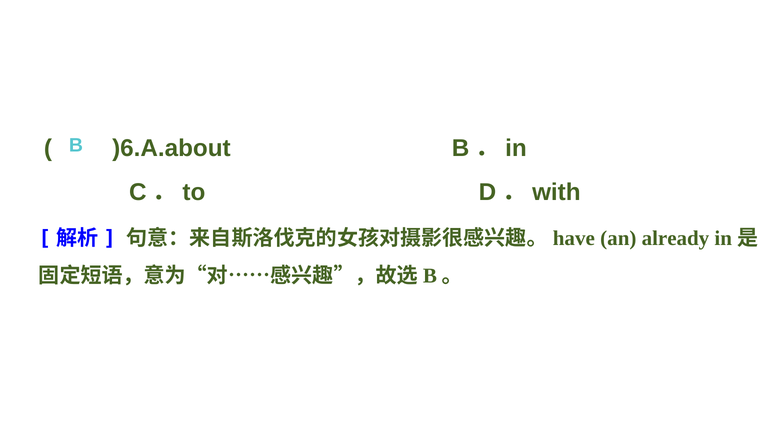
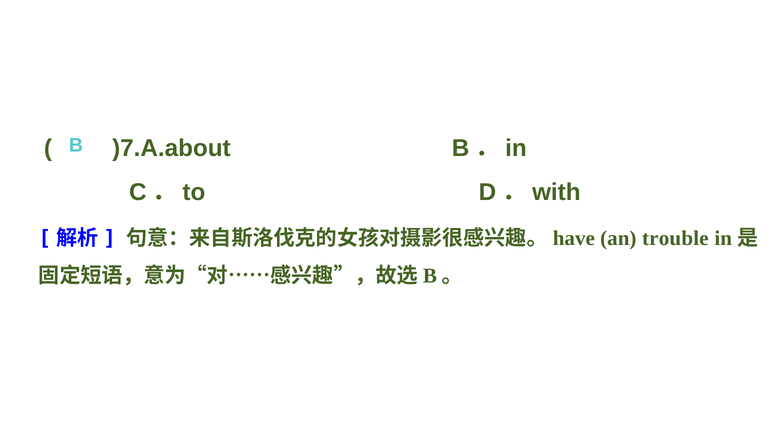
)6.A.about: )6.A.about -> )7.A.about (171, 148)
already: already -> trouble (675, 238)
